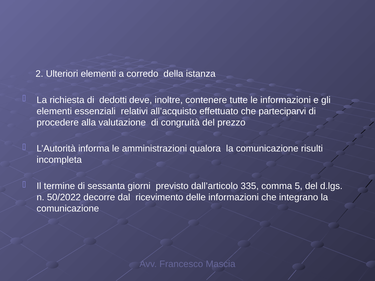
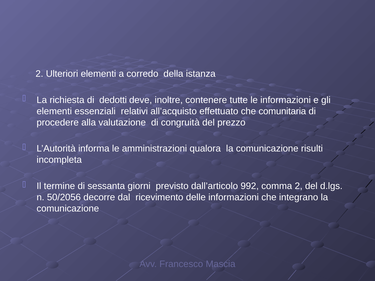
parteciparvi: parteciparvi -> comunitaria (282, 111)
335: 335 -> 992 (250, 186)
comma 5: 5 -> 2 (299, 186)
50/2022: 50/2022 -> 50/2056 (64, 198)
